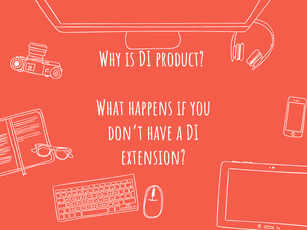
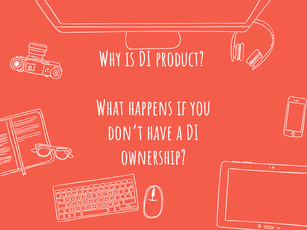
extension: extension -> ownership (154, 158)
